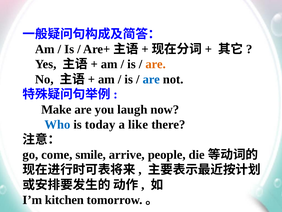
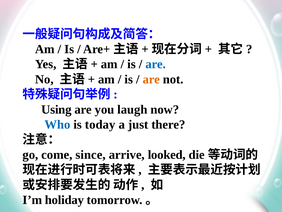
are colour: orange -> blue (156, 64)
are colour: blue -> orange (151, 79)
Make: Make -> Using (56, 109)
like: like -> just (138, 124)
smile: smile -> since (91, 154)
people: people -> looked (167, 154)
kitchen: kitchen -> holiday (64, 199)
